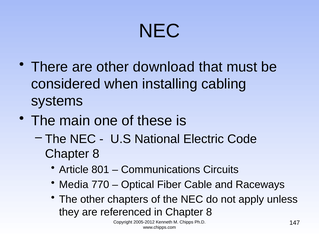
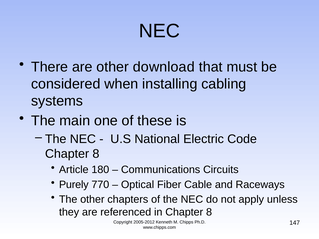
801: 801 -> 180 (100, 170)
Media: Media -> Purely (74, 185)
